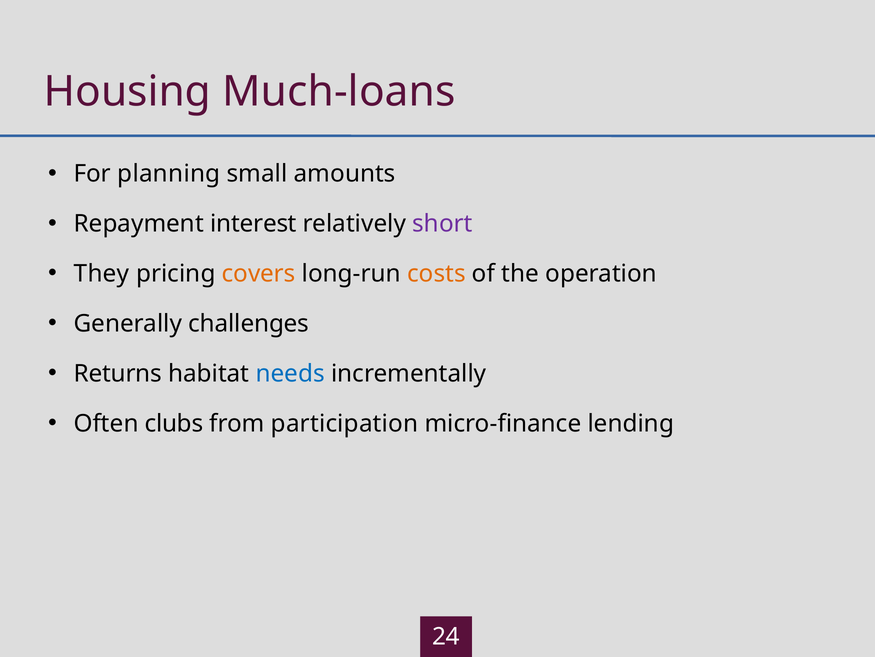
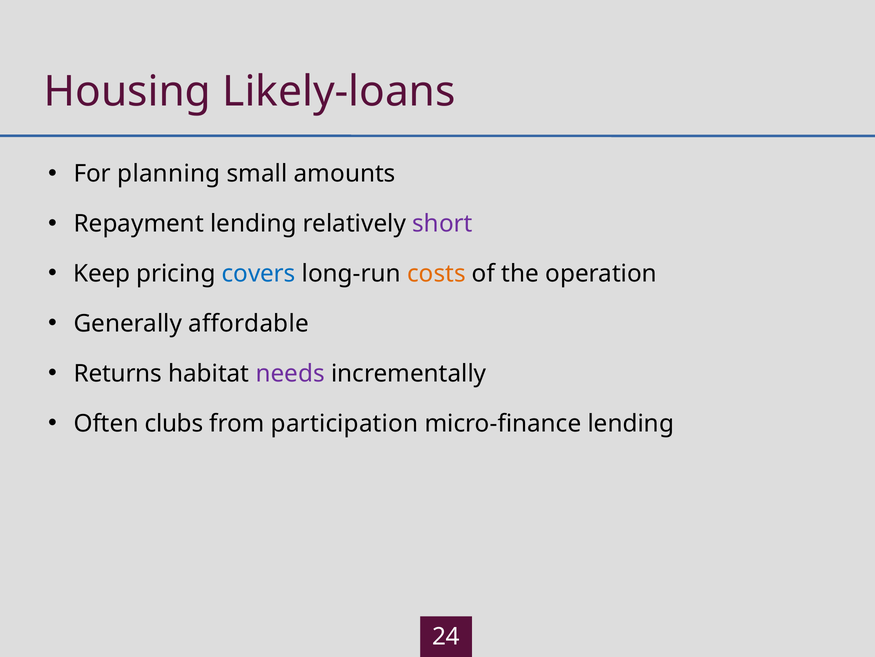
Much-loans: Much-loans -> Likely-loans (339, 92)
Repayment interest: interest -> lending (253, 224)
They: They -> Keep (102, 273)
covers colour: orange -> blue (259, 273)
challenges: challenges -> affordable (249, 323)
needs colour: blue -> purple (290, 373)
